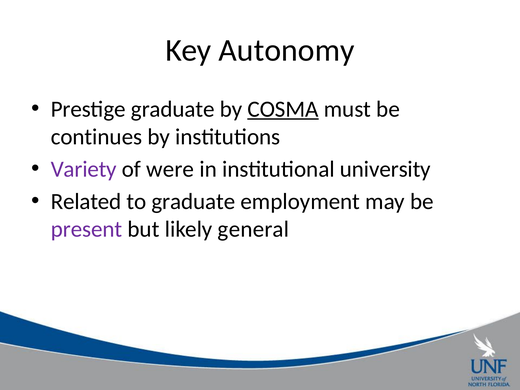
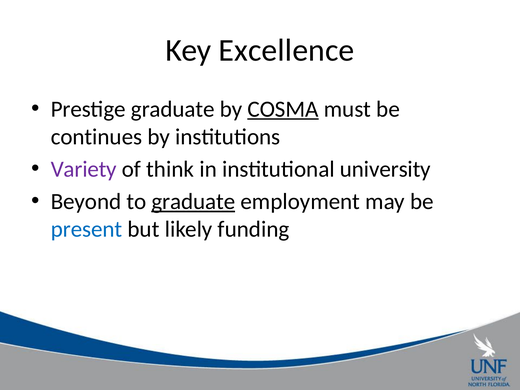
Autonomy: Autonomy -> Excellence (286, 50)
were: were -> think (170, 169)
Related: Related -> Beyond (86, 202)
graduate underline: none -> present (193, 202)
present colour: purple -> blue (87, 229)
general: general -> funding (254, 229)
